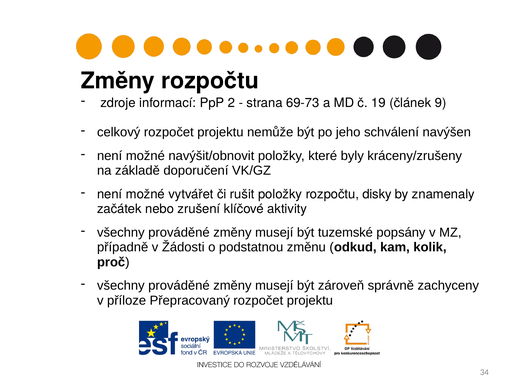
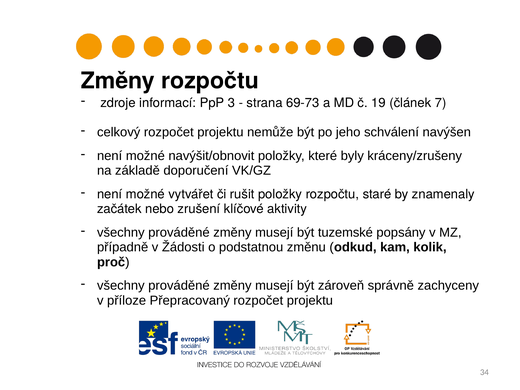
2: 2 -> 3 (231, 103)
9: 9 -> 7 (441, 103)
disky: disky -> staré (377, 194)
